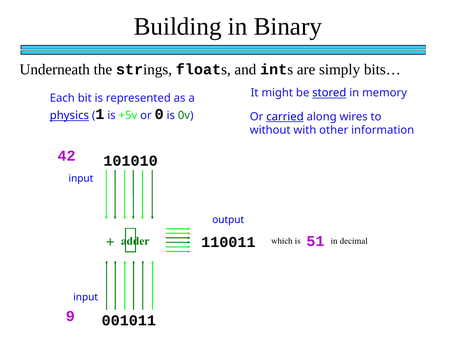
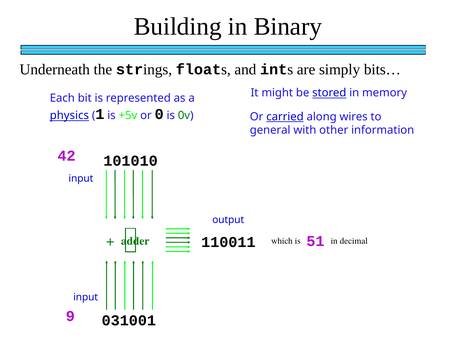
without: without -> general (270, 130)
001011: 001011 -> 031001 (129, 320)
